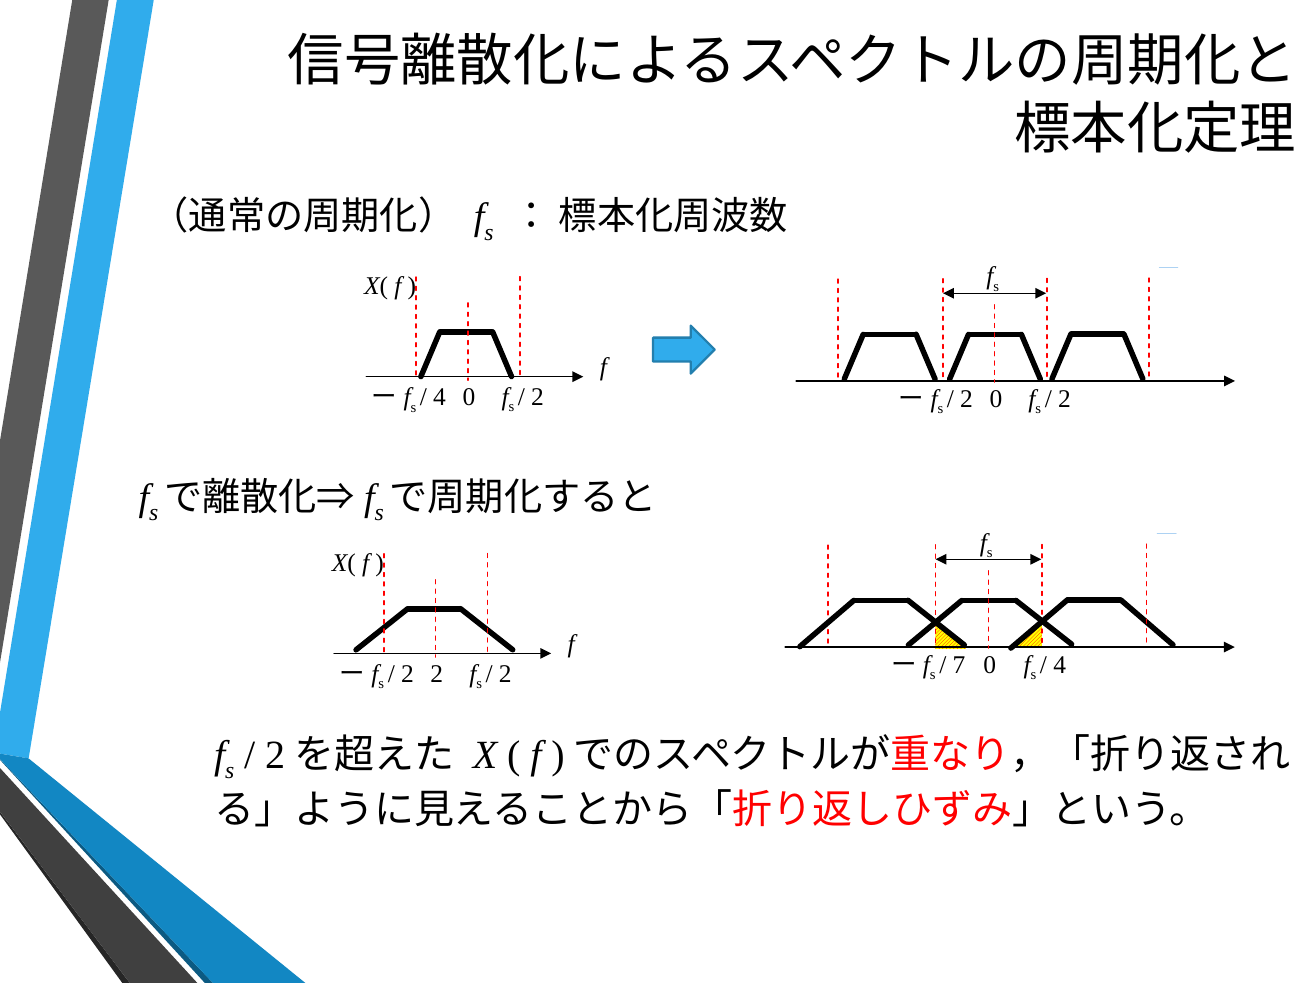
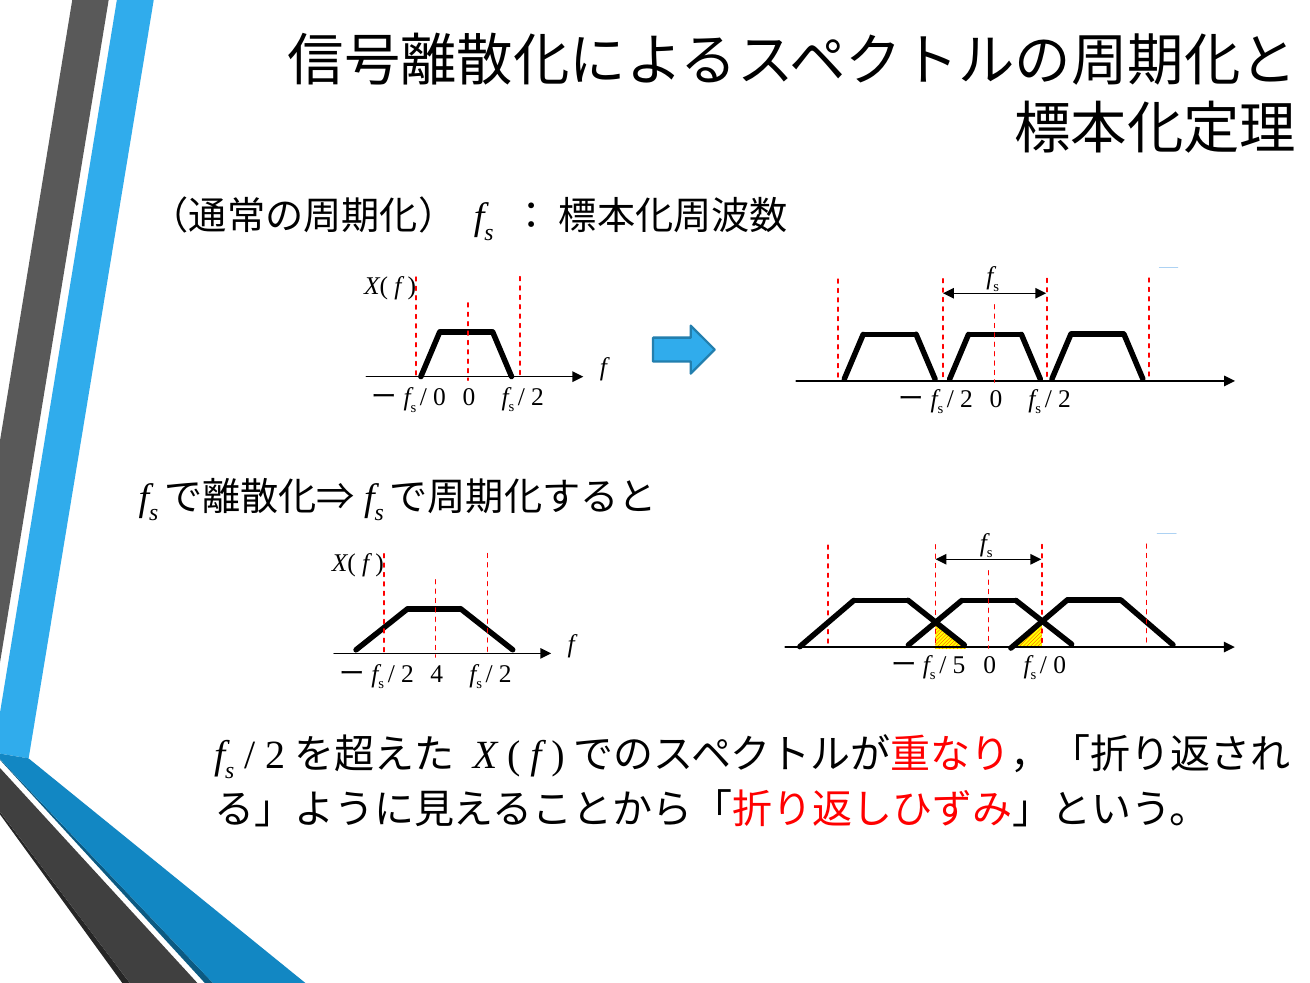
4: 4 -> 0 (440, 397)
4: 4 -> 0 (1060, 664)
7: 7 -> 5 (959, 665)
2 2: 2 -> 4 (437, 674)
